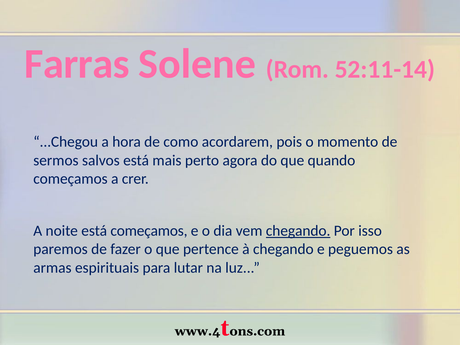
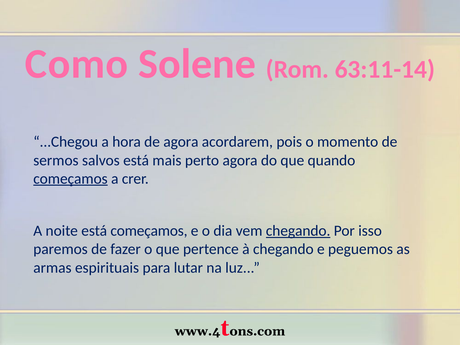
Farras: Farras -> Como (77, 64)
52:11-14: 52:11-14 -> 63:11-14 (385, 70)
de como: como -> agora (181, 142)
começamos underline: none -> present (70, 179)
